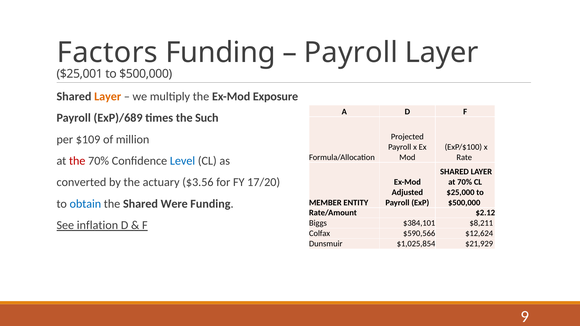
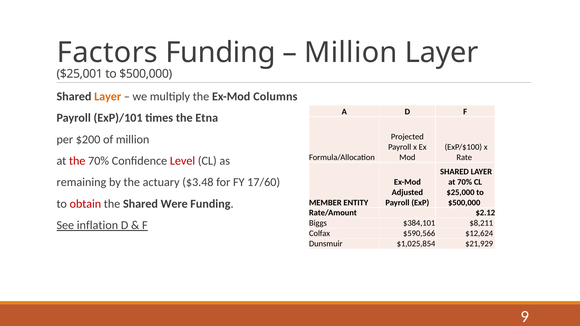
Payroll: Payroll -> Million (351, 53)
Exposure: Exposure -> Columns (275, 96)
ExP)/689: ExP)/689 -> ExP)/101 (118, 118)
Such: Such -> Etna (207, 118)
$109: $109 -> $200 (88, 139)
Level colour: blue -> red (183, 161)
converted: converted -> remaining (81, 182)
$3.56: $3.56 -> $3.48 (198, 182)
17/20: 17/20 -> 17/60 (264, 182)
obtain colour: blue -> red (85, 204)
